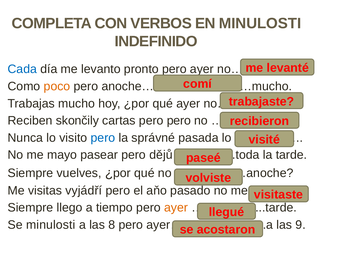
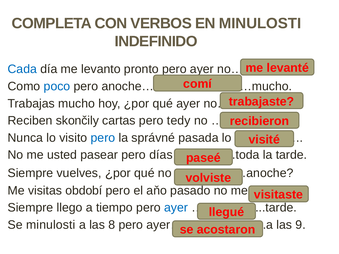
poco colour: orange -> blue (57, 86)
pero pero: pero -> tedy (179, 121)
mayo: mayo -> usted (62, 155)
dějů: dějů -> días (161, 155)
vyjádří: vyjádří -> období (84, 191)
ayer colour: orange -> blue (176, 208)
